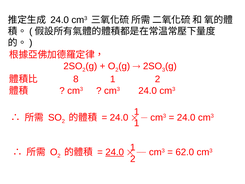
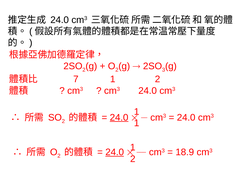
8: 8 -> 7 (76, 79)
24.0 underline: none -> present (119, 117)
62.0: 62.0 -> 18.9 (185, 152)
